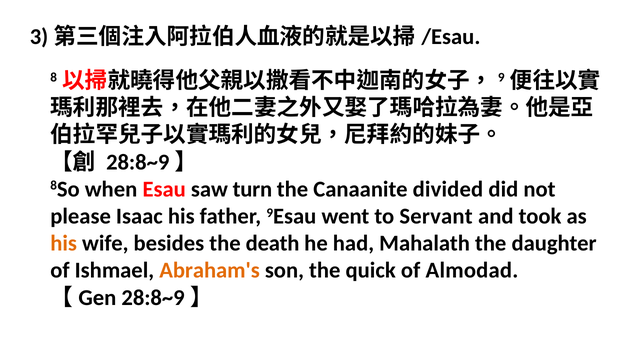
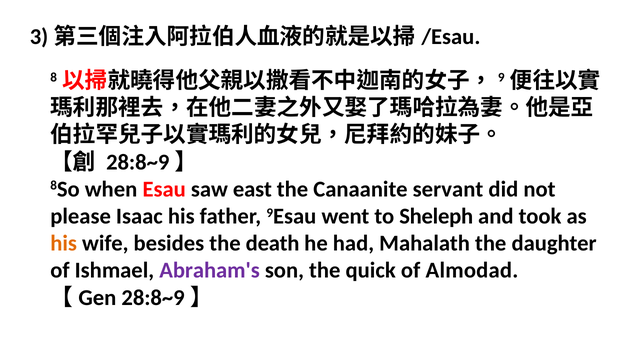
turn: turn -> east (252, 189)
divided: divided -> servant (448, 189)
Servant: Servant -> Sheleph (436, 216)
Abraham's colour: orange -> purple (210, 271)
